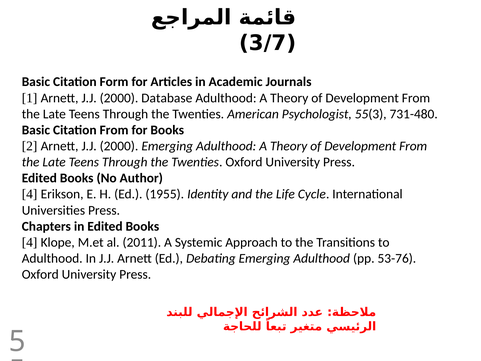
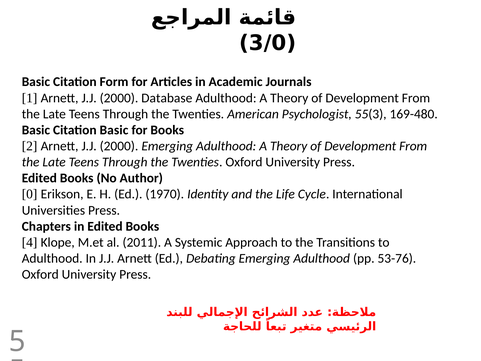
3/7: 3/7 -> 3/0 (268, 43)
731-480: 731-480 -> 169-480 (414, 114)
Citation From: From -> Basic (114, 130)
4: 4 -> 0 (30, 194)
1955: 1955 -> 1970 (165, 194)
